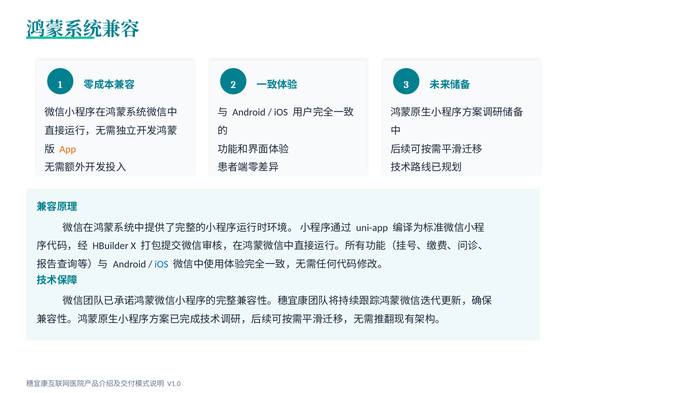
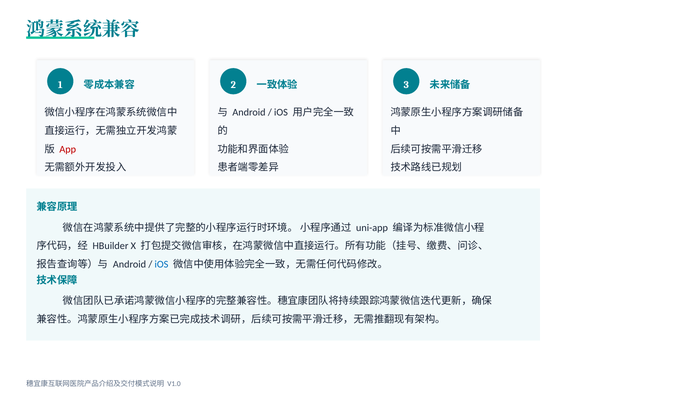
App colour: orange -> red (68, 149)
